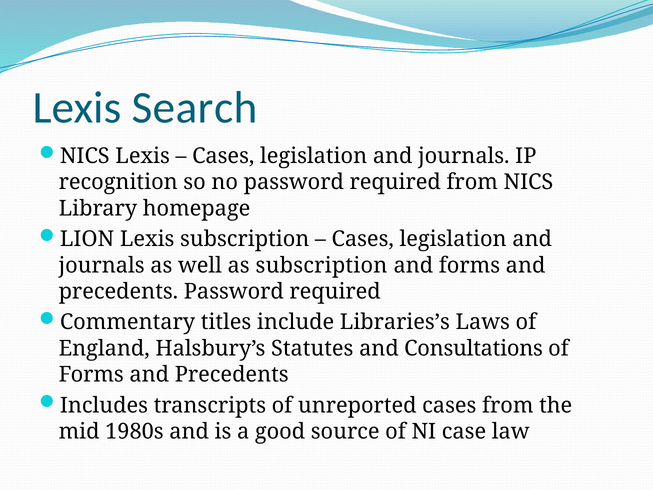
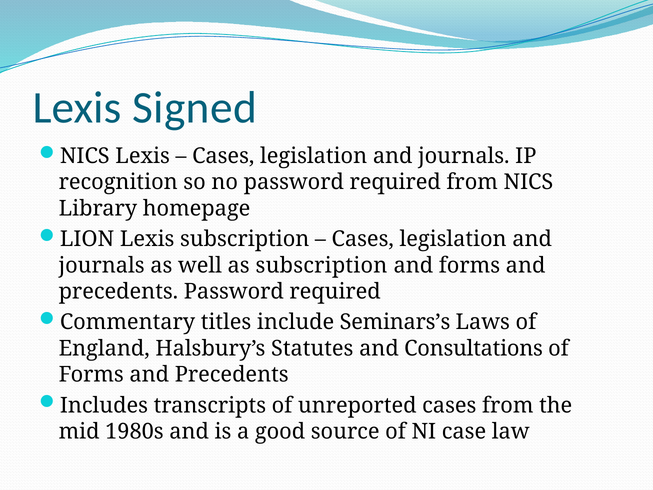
Search: Search -> Signed (195, 108)
Libraries’s: Libraries’s -> Seminars’s (395, 322)
